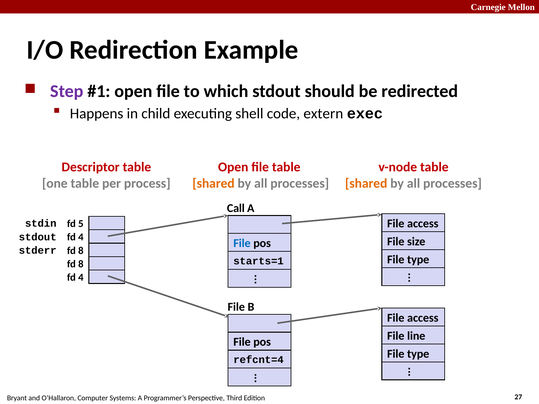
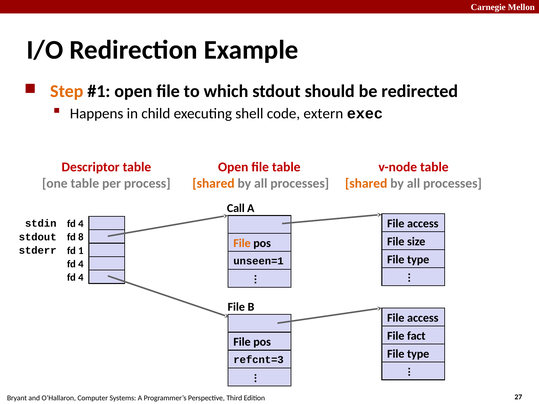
Step colour: purple -> orange (67, 91)
5: 5 -> 4 (81, 224)
4: 4 -> 8 (81, 237)
File colour: blue -> orange (242, 243)
8: 8 -> 1 (81, 251)
starts=1: starts=1 -> unseen=1 (259, 261)
8: 8 -> 4 (81, 264)
line: line -> fact (416, 336)
refcnt=4: refcnt=4 -> refcnt=3 (259, 360)
